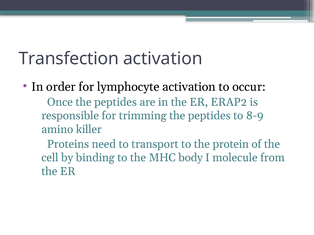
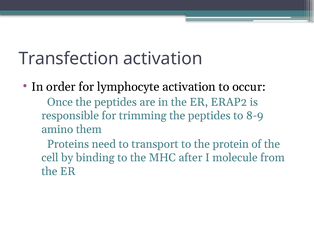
killer: killer -> them (89, 130)
body: body -> after (190, 158)
